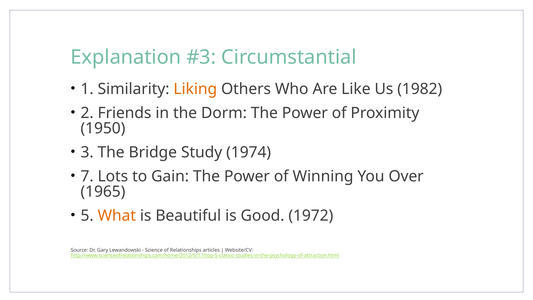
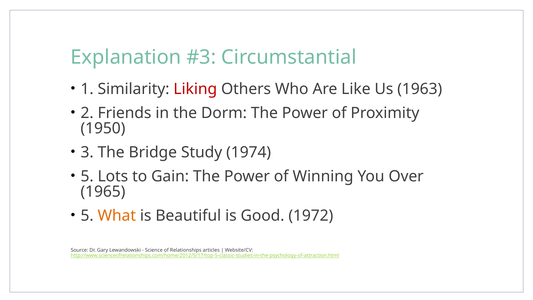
Liking colour: orange -> red (195, 89)
1982: 1982 -> 1963 (420, 89)
7: 7 -> 5 (87, 176)
